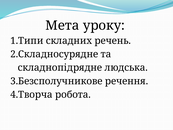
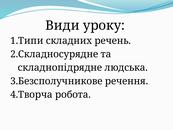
Мета: Мета -> Види (62, 25)
